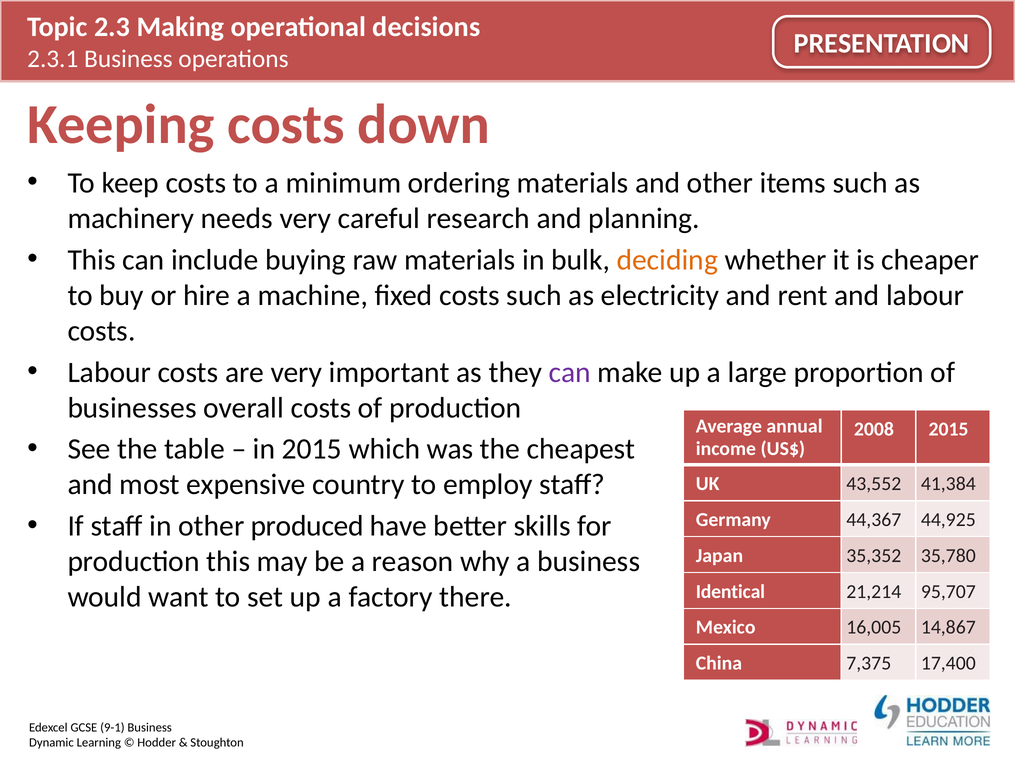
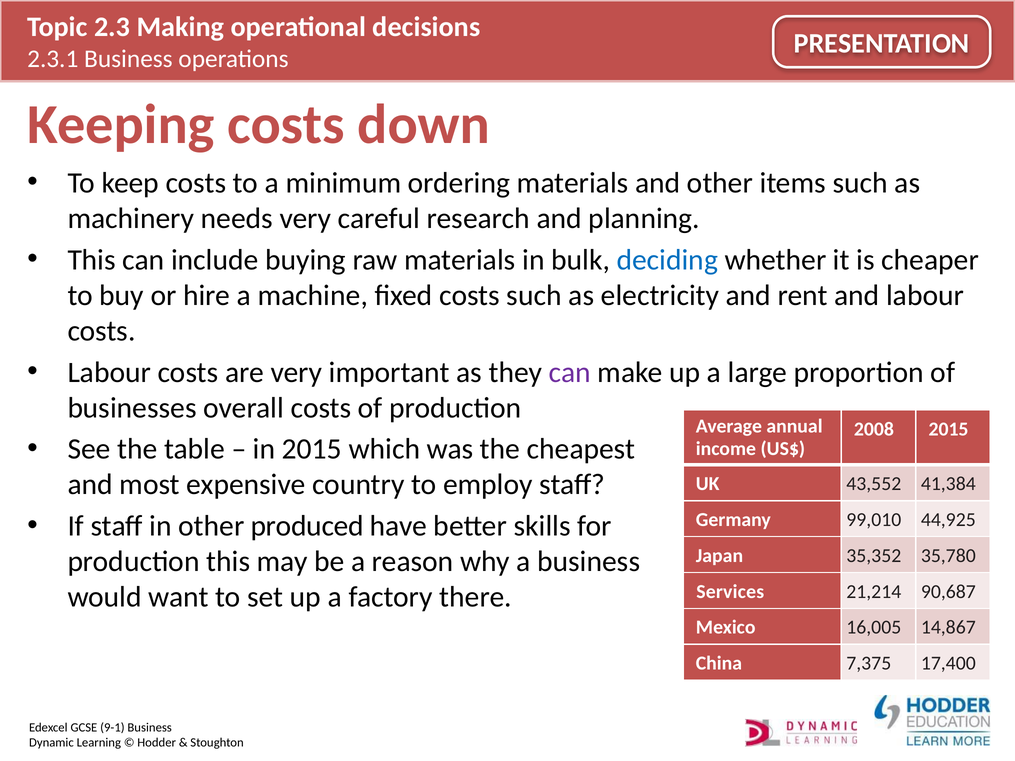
deciding colour: orange -> blue (667, 260)
44,367: 44,367 -> 99,010 (874, 520)
Identical: Identical -> Services (730, 592)
95,707: 95,707 -> 90,687 (948, 592)
